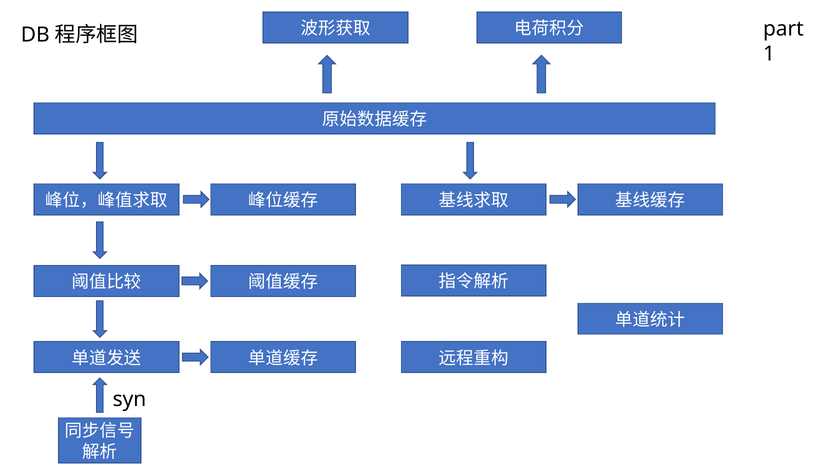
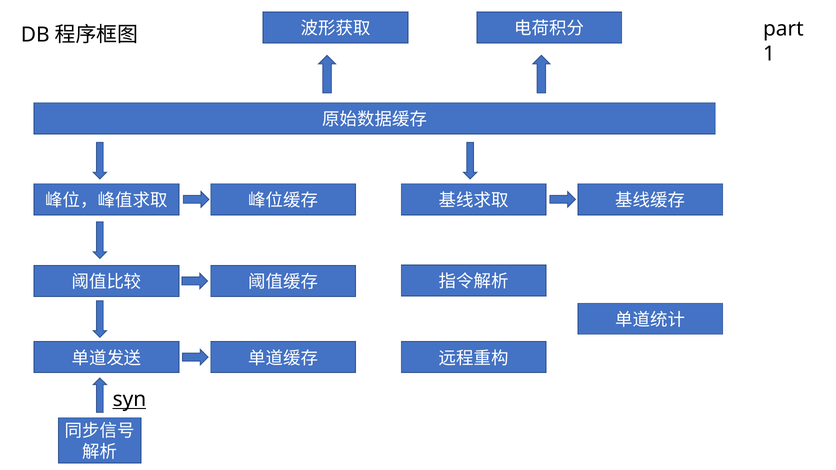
syn underline: none -> present (129, 400)
